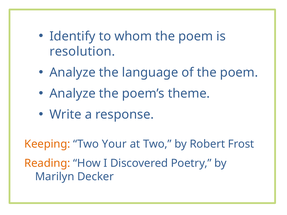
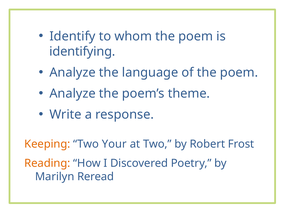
resolution: resolution -> identifying (82, 52)
Decker: Decker -> Reread (96, 177)
